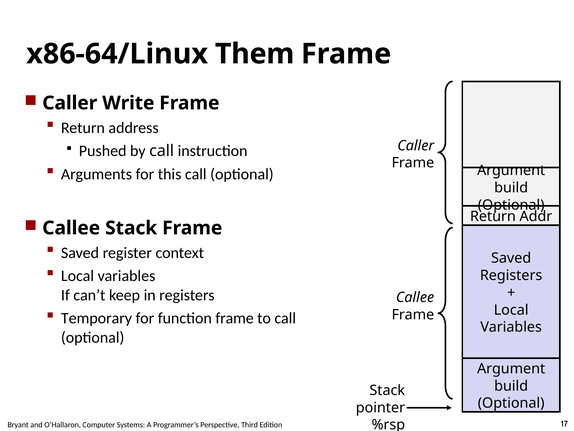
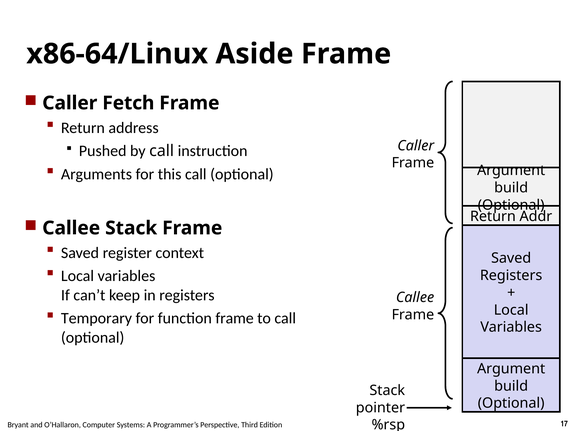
Them: Them -> Aside (254, 54)
Write: Write -> Fetch (128, 103)
